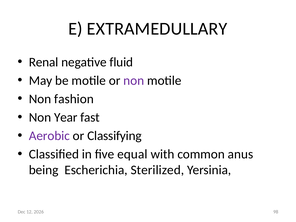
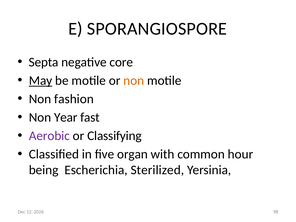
EXTRAMEDULLARY: EXTRAMEDULLARY -> SPORANGIOSPORE (157, 29)
Renal: Renal -> Septa (44, 62)
fluid: fluid -> core (121, 62)
May underline: none -> present (41, 81)
non colour: purple -> orange (134, 81)
equal: equal -> organ (132, 154)
anus: anus -> hour (240, 154)
